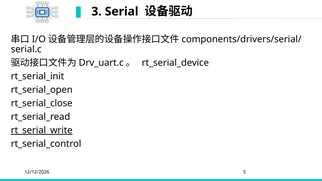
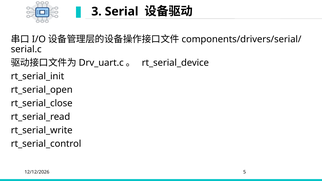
rt_serial_write underline: present -> none (42, 130)
